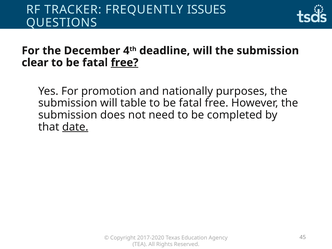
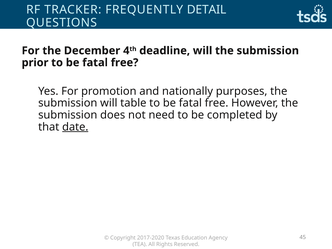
ISSUES: ISSUES -> DETAIL (207, 10)
clear: clear -> prior (35, 63)
free underline: present -> none (125, 63)
